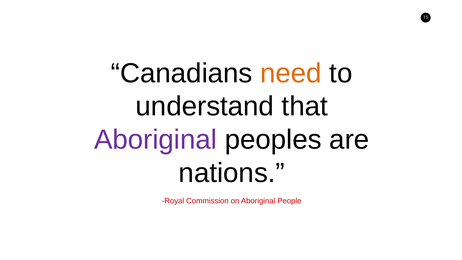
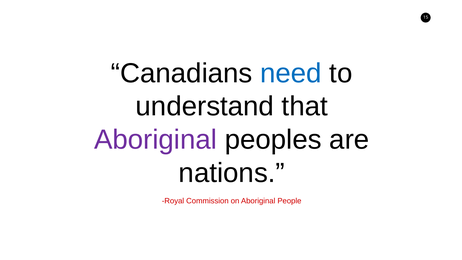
need colour: orange -> blue (291, 73)
